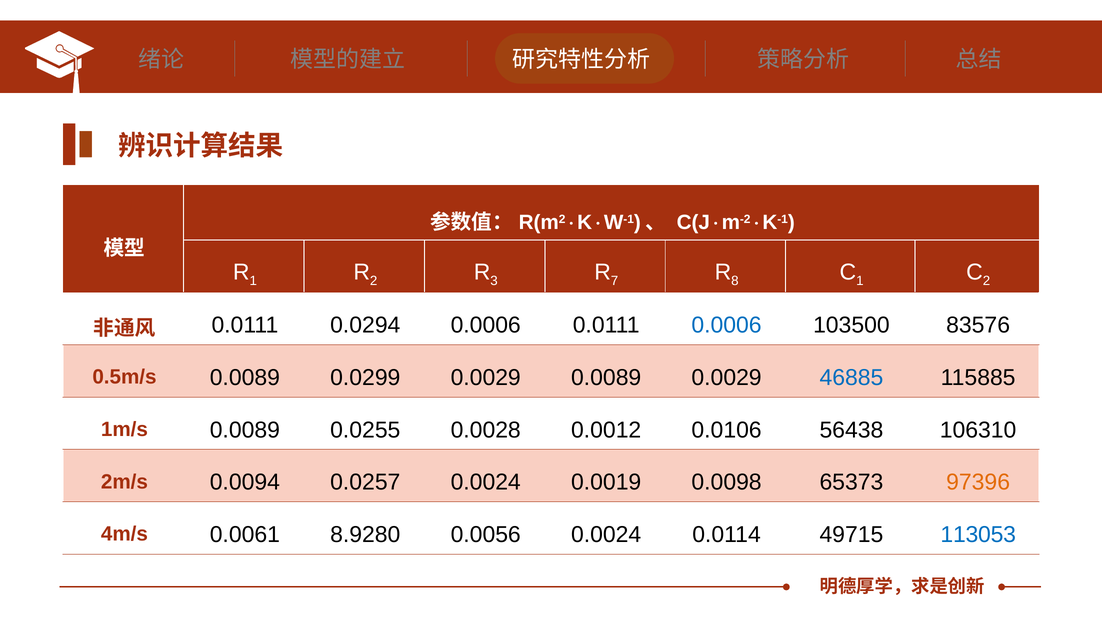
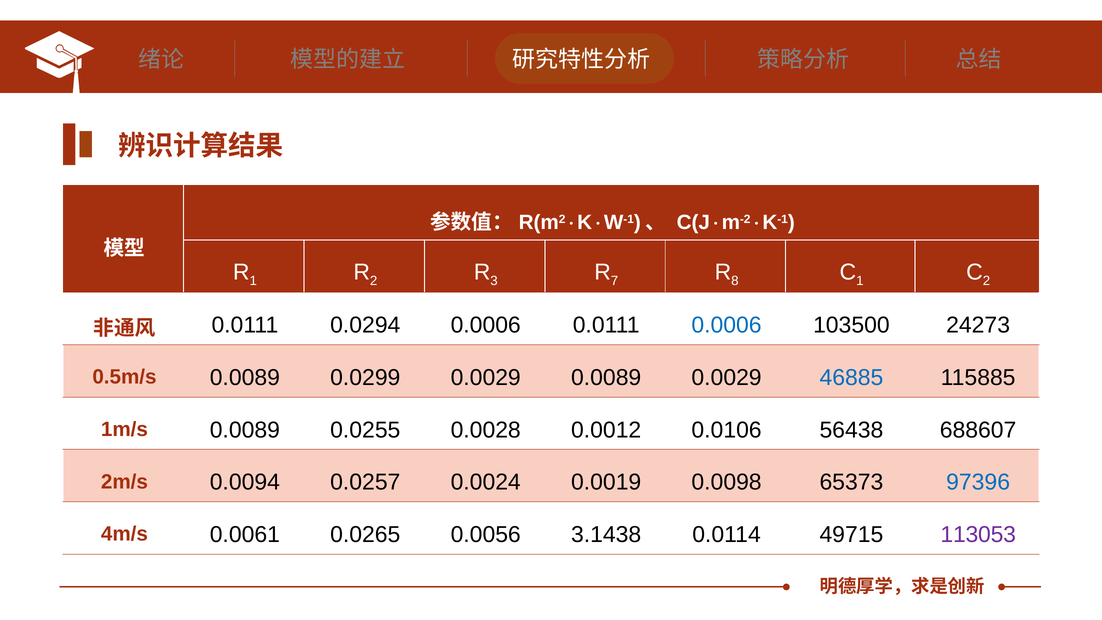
83576: 83576 -> 24273 (978, 325)
106310: 106310 -> 688607 (978, 430)
97396 colour: orange -> blue (978, 482)
8.9280: 8.9280 -> 0.0265 (365, 535)
0.0056 0.0024: 0.0024 -> 3.1438 (606, 535)
113053 colour: blue -> purple (978, 535)
